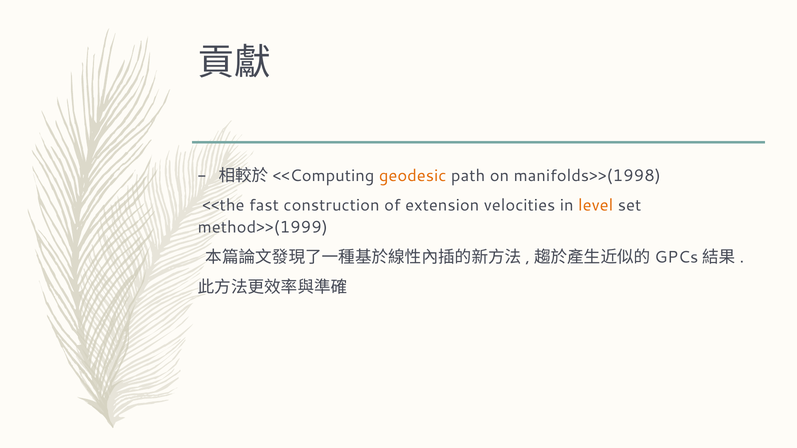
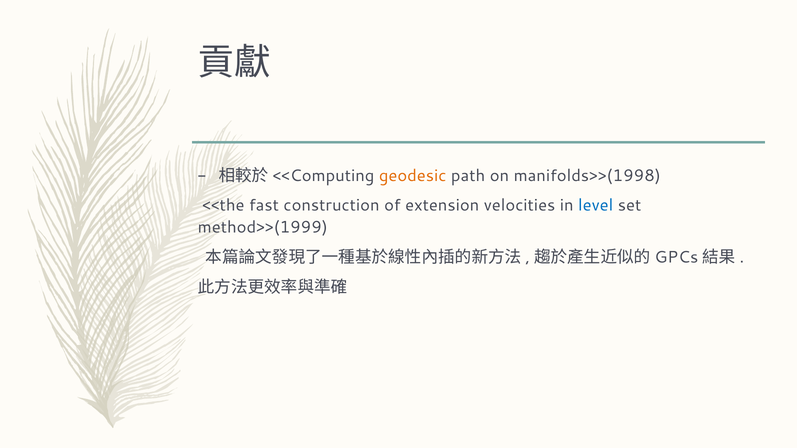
level colour: orange -> blue (596, 206)
